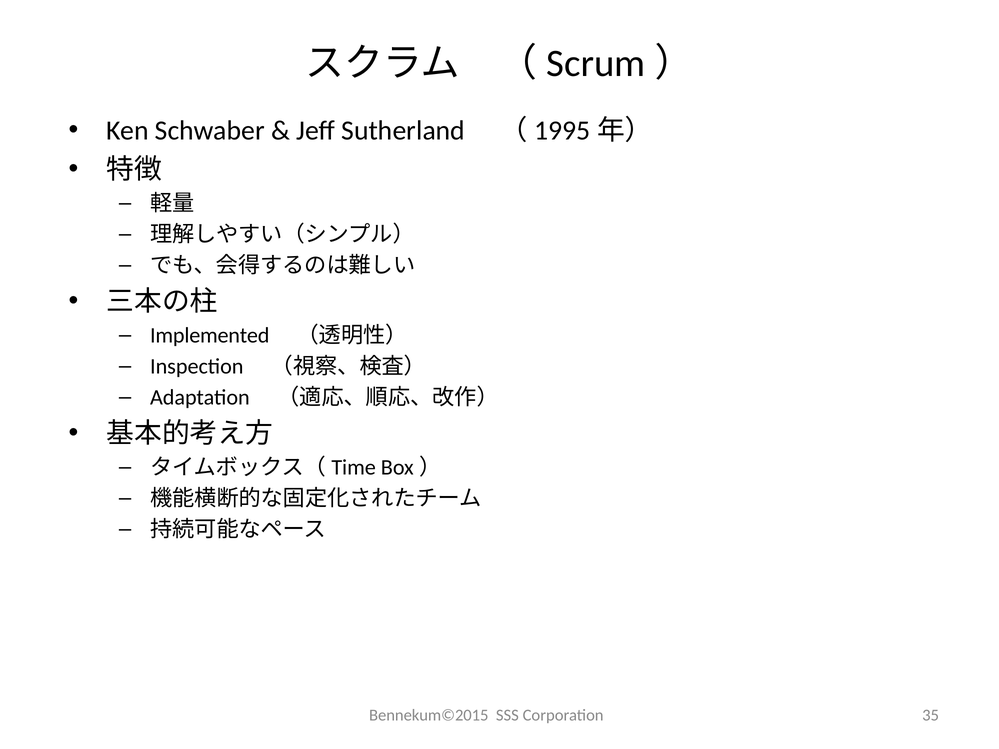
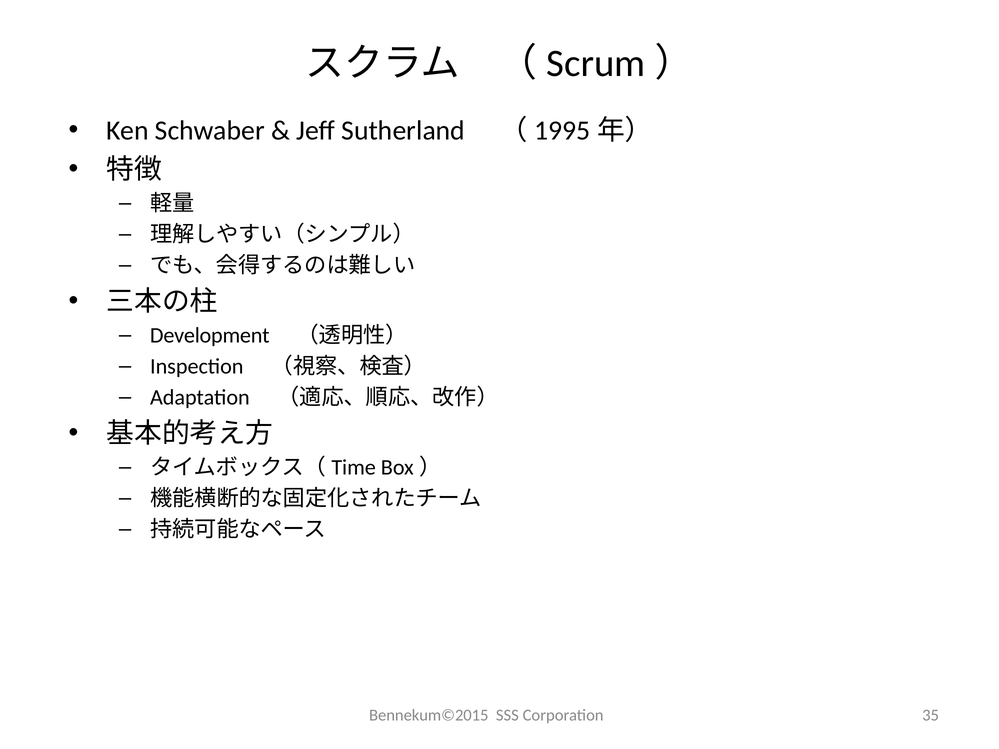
Implemented: Implemented -> Development (210, 336)
